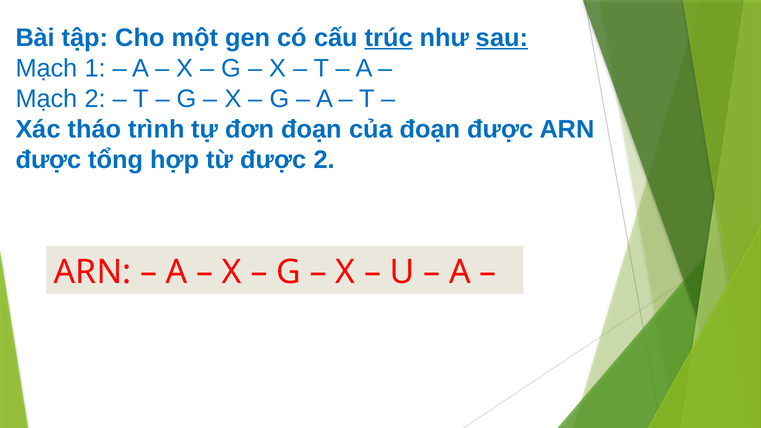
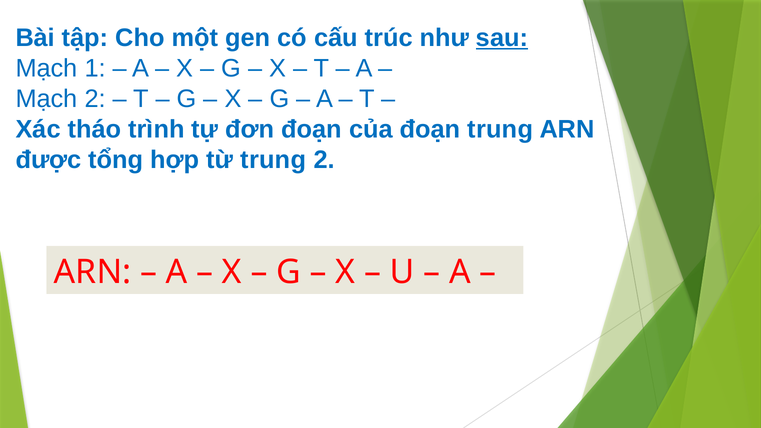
trúc underline: present -> none (389, 38)
đoạn được: được -> trung (500, 129)
từ được: được -> trung (273, 160)
